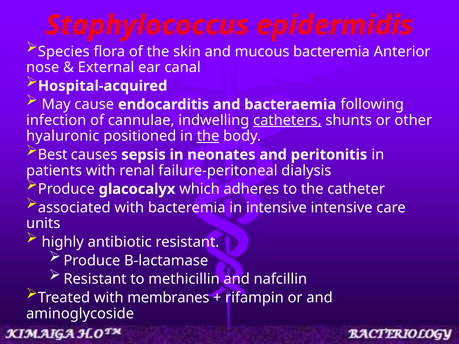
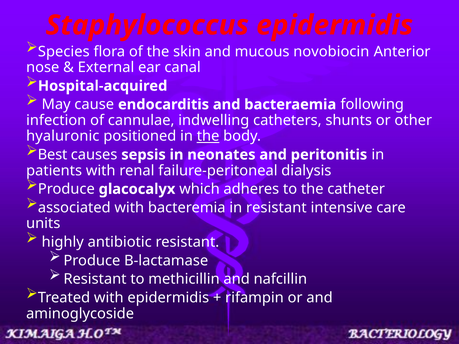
mucous bacteremia: bacteremia -> novobiocin (331, 52)
catheters underline: present -> none (287, 120)
in intensive: intensive -> resistant (276, 208)
with membranes: membranes -> epidermidis (168, 298)
